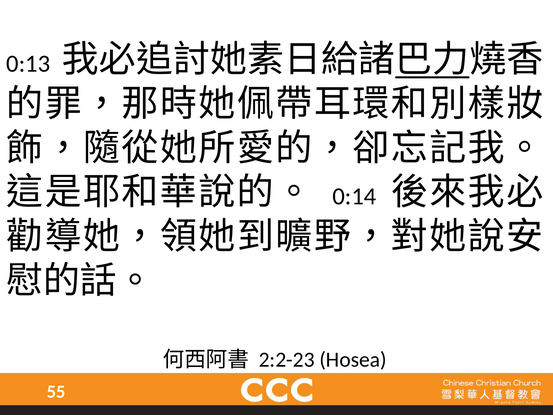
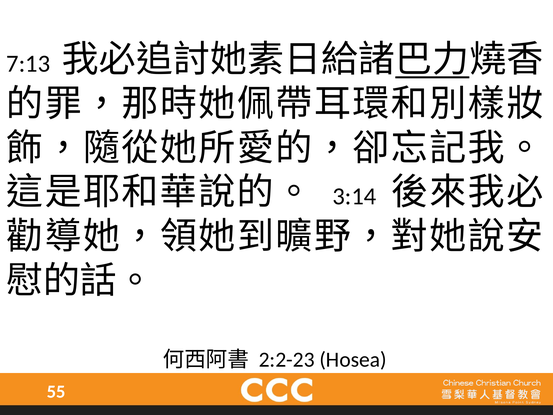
0:13: 0:13 -> 7:13 (28, 64)
0:14: 0:14 -> 3:14 (354, 196)
